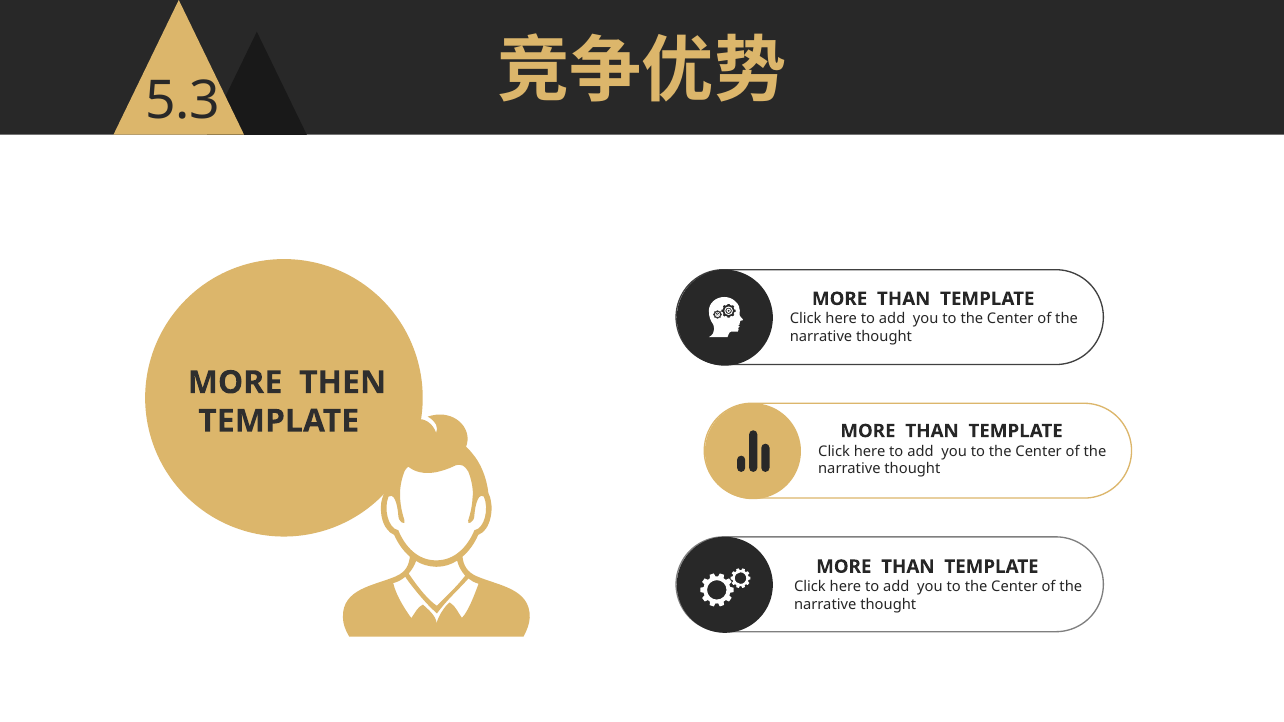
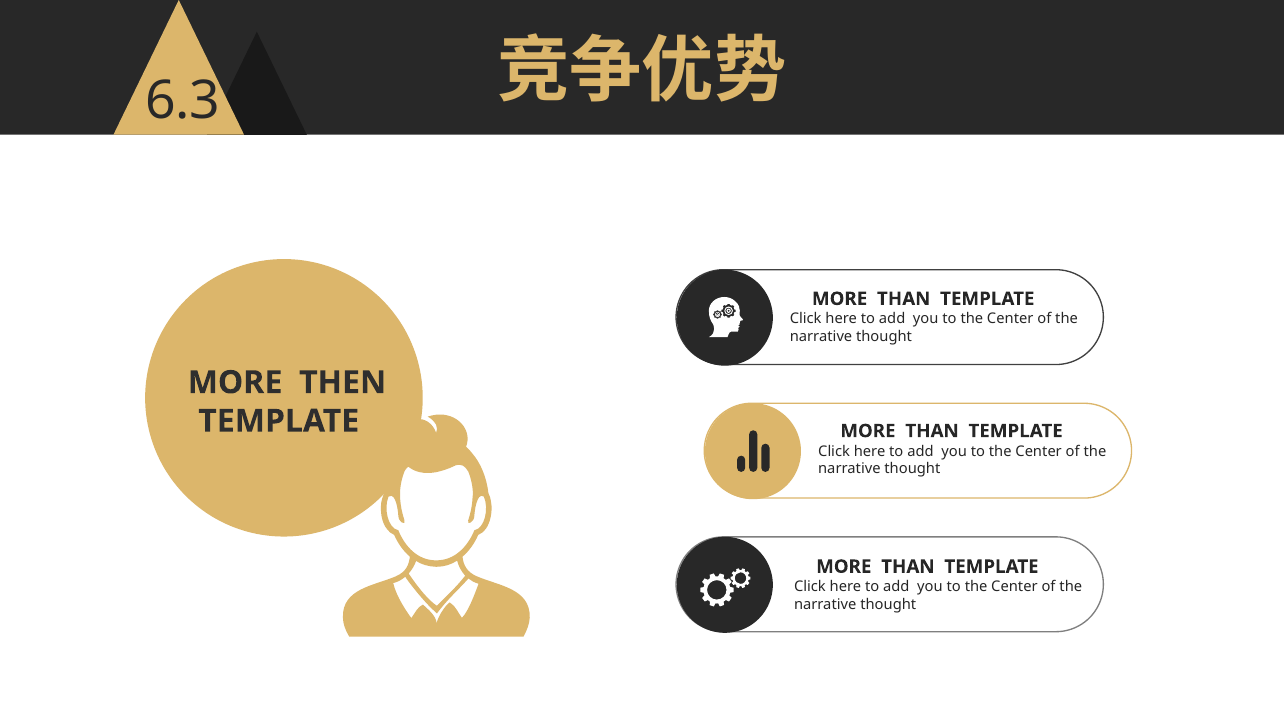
5.3: 5.3 -> 6.3 (183, 101)
